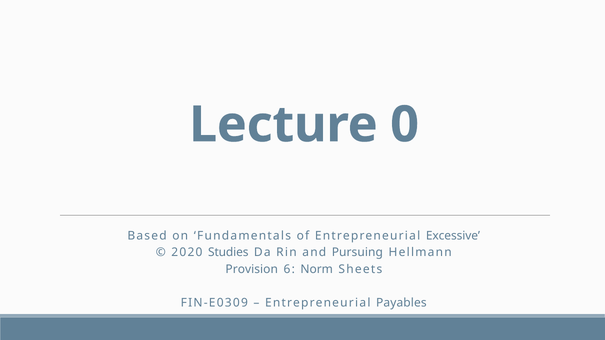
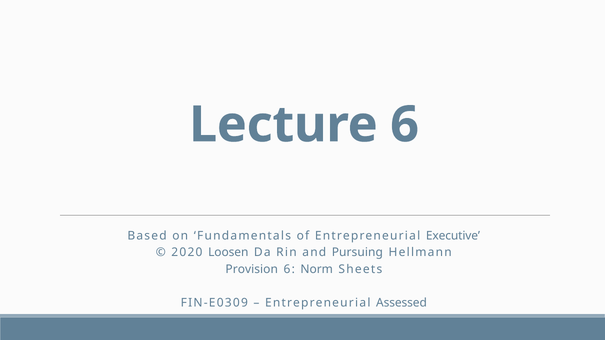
Lecture 0: 0 -> 6 (405, 125)
Excessive: Excessive -> Executive (453, 236)
Studies: Studies -> Loosen (228, 253)
Payables: Payables -> Assessed (401, 303)
